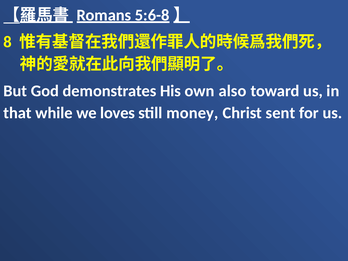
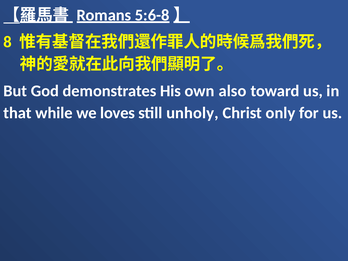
money: money -> unholy (192, 113)
sent: sent -> only (281, 113)
